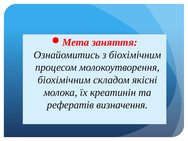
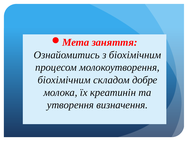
якісні: якісні -> добре (145, 80)
рефератів: рефератів -> утворення (70, 105)
